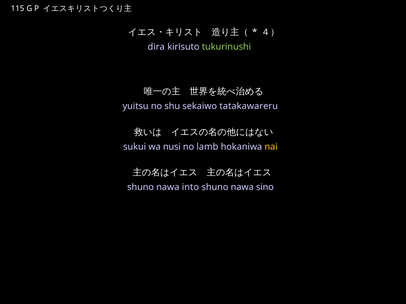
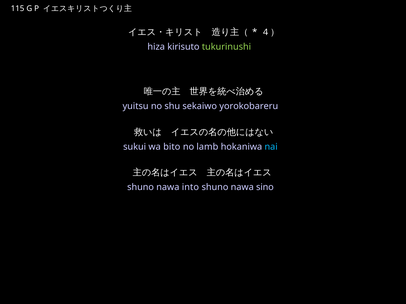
dira: dira -> hiza (156, 47)
tatakawareru: tatakawareru -> yorokobareru (249, 106)
nusi: nusi -> bito (172, 147)
nai colour: yellow -> light blue (271, 147)
